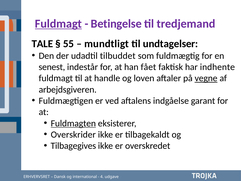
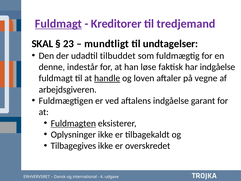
Betingelse: Betingelse -> Kreditorer (116, 24)
TALE: TALE -> SKAL (42, 44)
55: 55 -> 23 (69, 44)
senest: senest -> denne (52, 67)
fået: fået -> løse (148, 67)
har indhente: indhente -> indgåelse (217, 67)
handle underline: none -> present (107, 78)
vegne underline: present -> none (206, 78)
Overskrider: Overskrider -> Oplysninger (73, 134)
